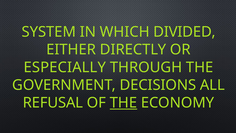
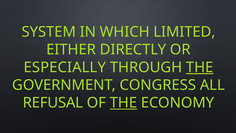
DIVIDED: DIVIDED -> LIMITED (184, 32)
THE underline: none -> present (200, 67)
DECISIONS: DECISIONS -> CONGRESS (158, 85)
